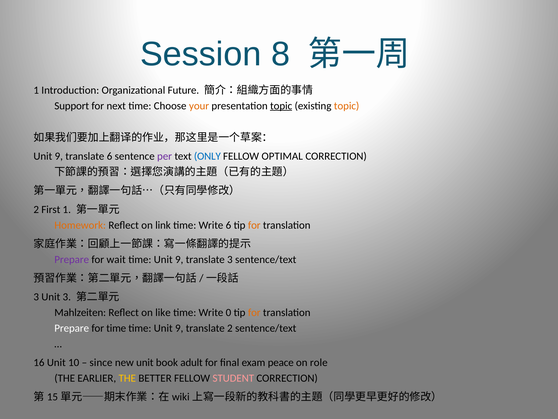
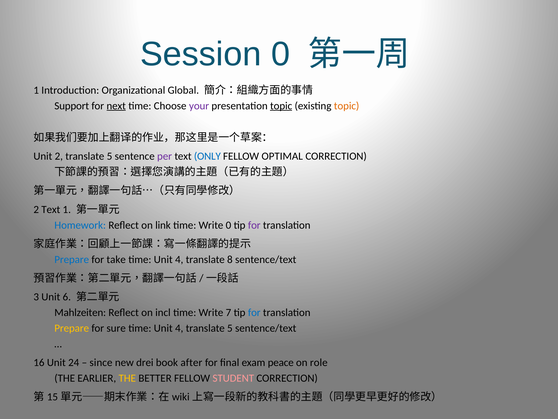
Session 8: 8 -> 0 (281, 54)
Future: Future -> Global (183, 90)
next underline: none -> present (116, 106)
your colour: orange -> purple (199, 106)
9: 9 -> 2 (59, 156)
6: 6 -> 5 (110, 156)
2 First: First -> Text (51, 209)
Homework colour: orange -> blue (80, 225)
Write 6: 6 -> 0 (228, 225)
for colour: orange -> purple (254, 225)
Prepare colour: purple -> blue (72, 259)
wait: wait -> take (116, 259)
9: 9 -> 4 (179, 259)
translate 3: 3 -> 8 (230, 259)
Unit 3: 3 -> 6 (67, 297)
like: like -> incl (163, 312)
0: 0 -> 7 (228, 312)
for colour: orange -> blue (254, 312)
Prepare colour: white -> yellow (72, 328)
for time: time -> sure (116, 328)
9: 9 -> 4 (179, 328)
2: 2 -> 5 (230, 328)
10: 10 -> 24 (74, 362)
new unit: unit -> drei (145, 362)
adult: adult -> after (191, 362)
